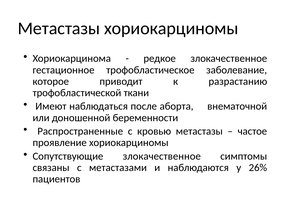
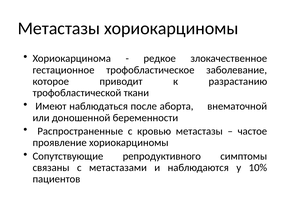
Сопутствующие злокачественное: злокачественное -> репродуктивного (162, 156)
26%: 26% -> 10% (258, 168)
